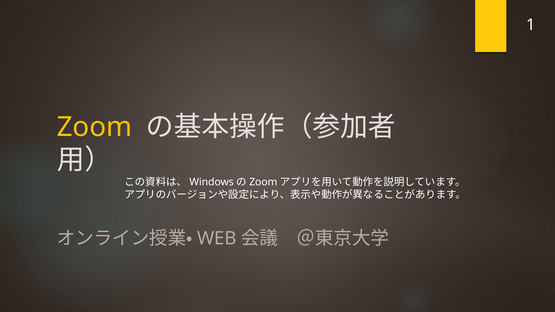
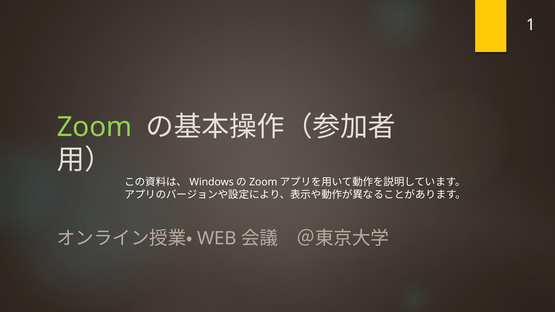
Zoom colour: yellow -> light green (94, 127)
